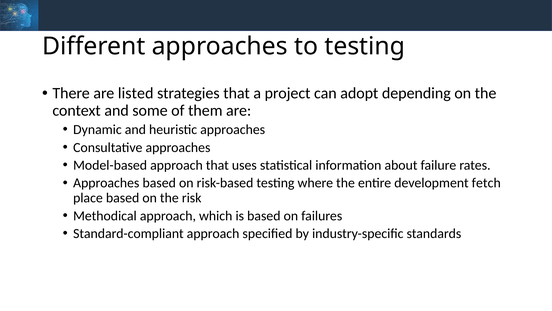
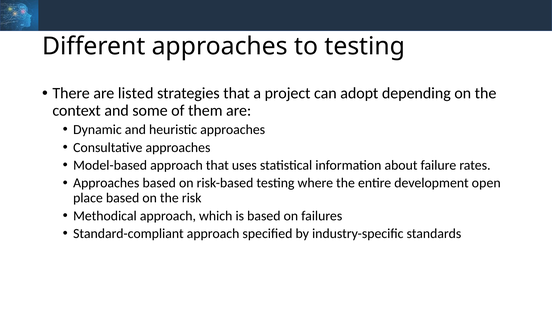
fetch: fetch -> open (486, 183)
